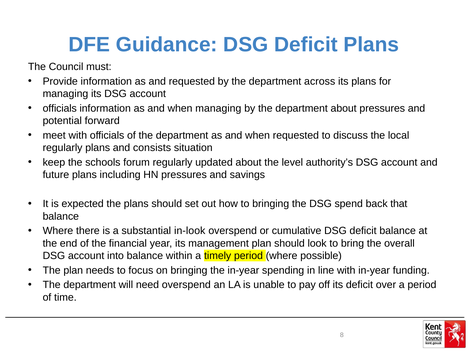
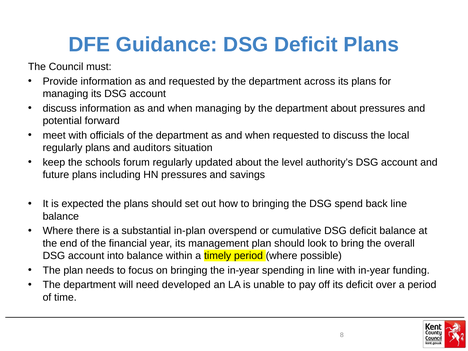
officials: officials -> discuss (60, 108)
consists: consists -> auditors (152, 148)
back that: that -> line (399, 204)
in-look: in-look -> in-plan (190, 231)
need overspend: overspend -> developed (186, 285)
